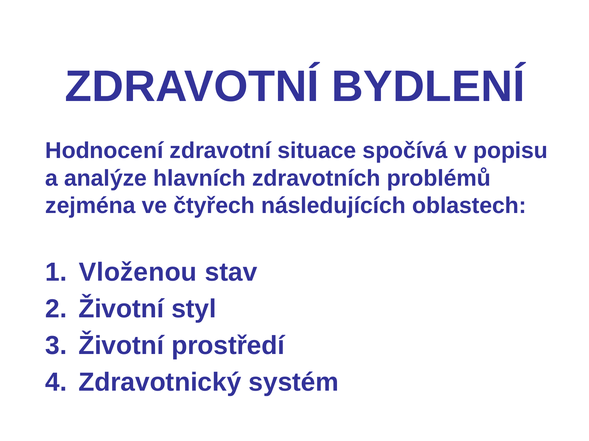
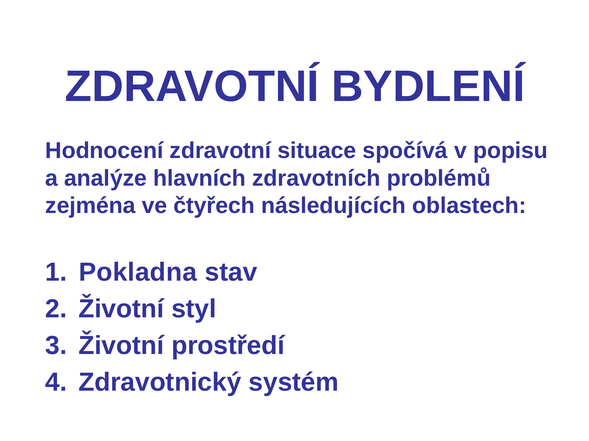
Vloženou: Vloženou -> Pokladna (138, 273)
